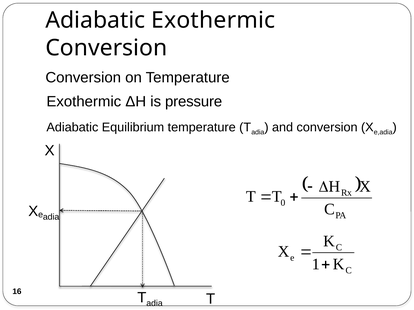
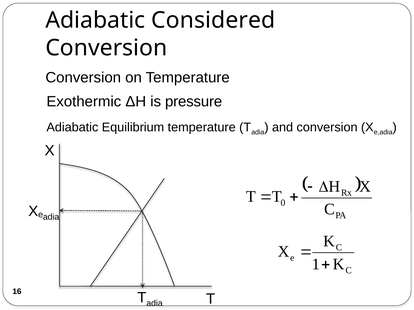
Adiabatic Exothermic: Exothermic -> Considered (213, 20)
